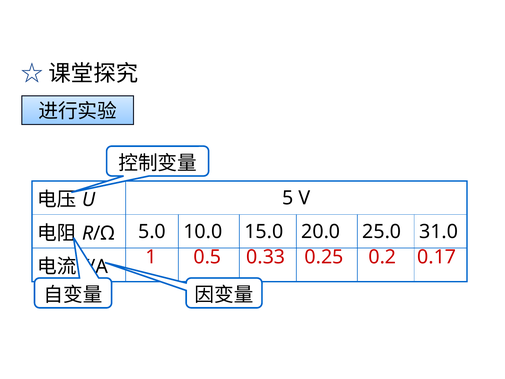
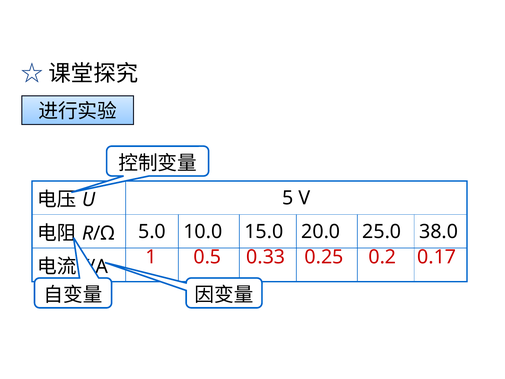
31.0: 31.0 -> 38.0 (439, 231)
